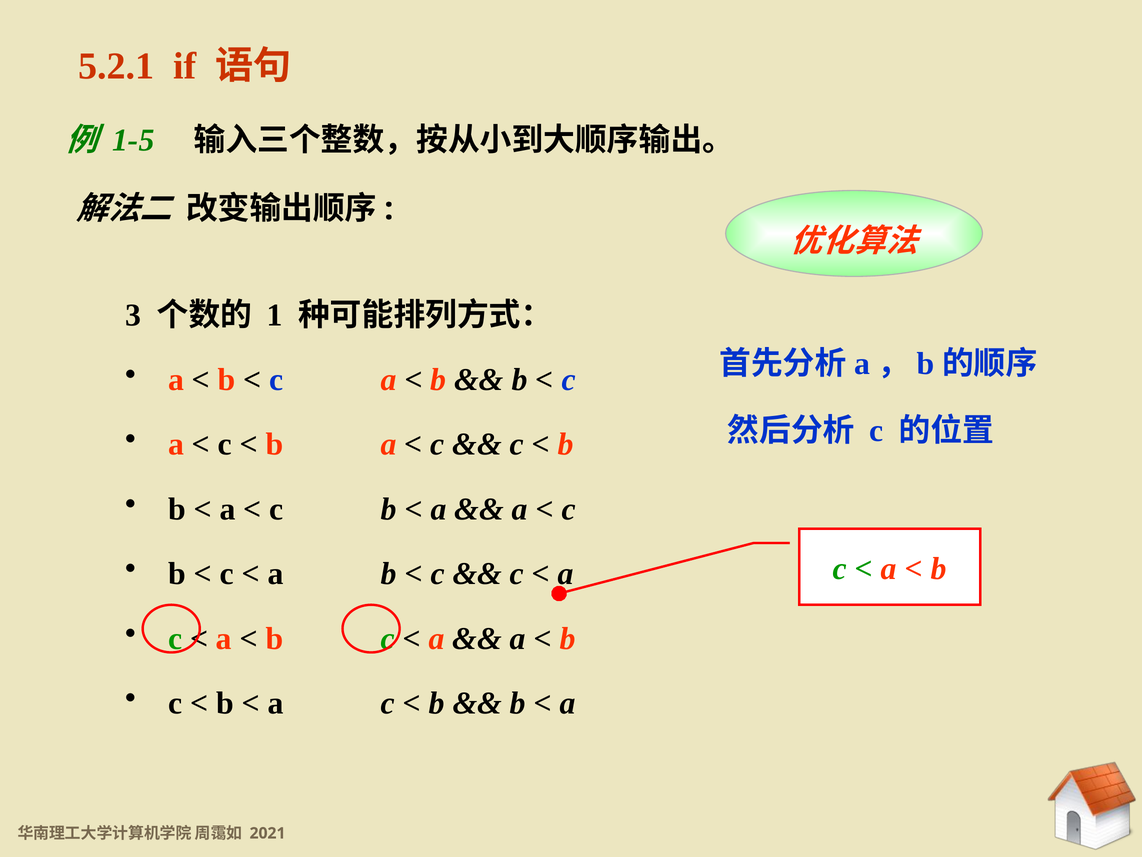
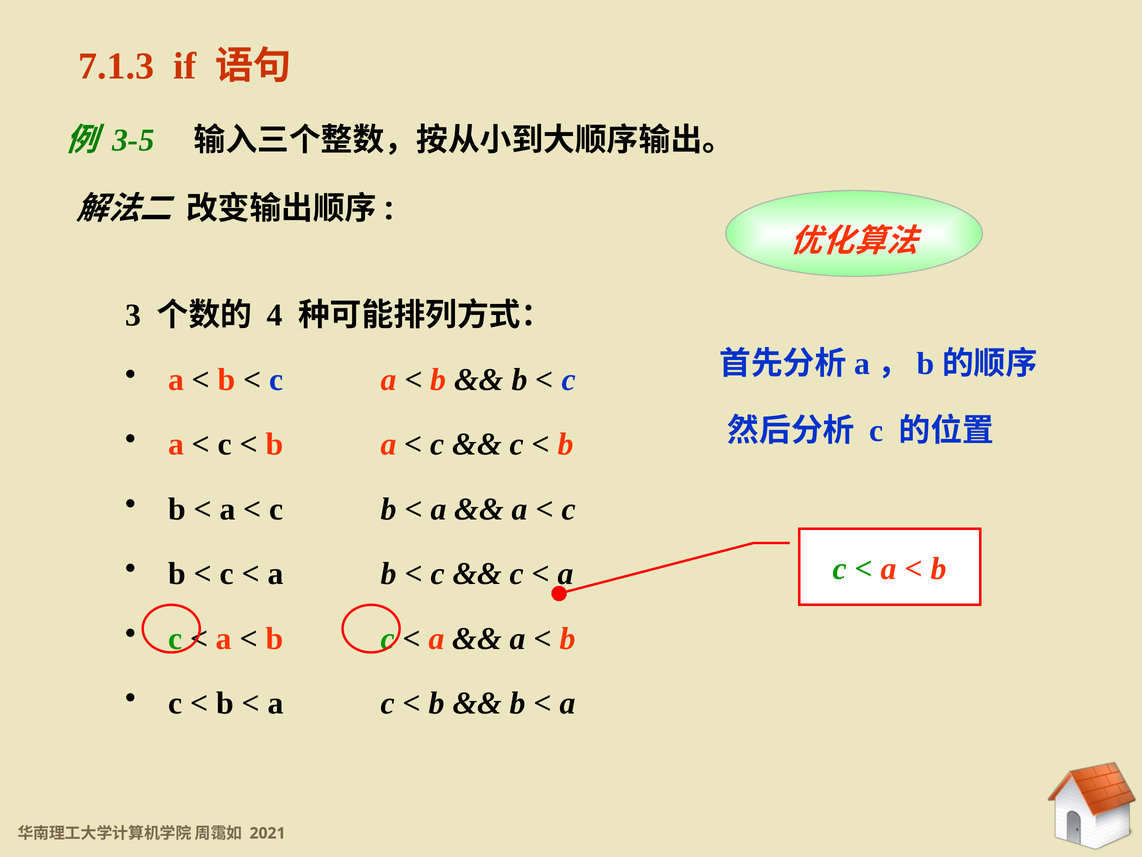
5.2.1: 5.2.1 -> 7.1.3 (116, 66)
1-5: 1-5 -> 3-5 (133, 140)
1: 1 -> 4 (275, 315)
